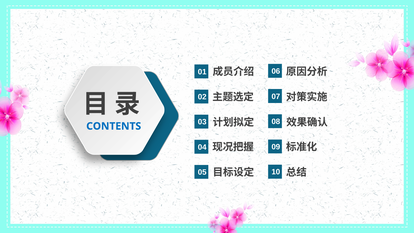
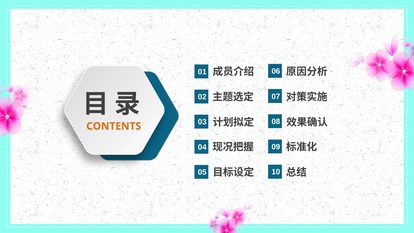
CONTENTS colour: blue -> orange (114, 126)
